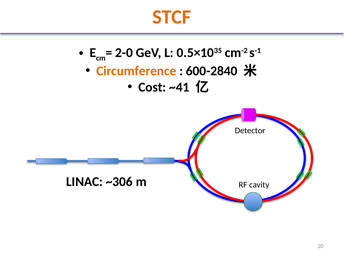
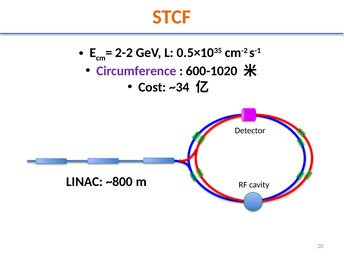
2-0: 2-0 -> 2-2 (124, 53)
Circumference colour: orange -> purple (136, 71)
600-2840: 600-2840 -> 600-1020 (212, 71)
~41: ~41 -> ~34 (179, 87)
~306: ~306 -> ~800 (119, 182)
